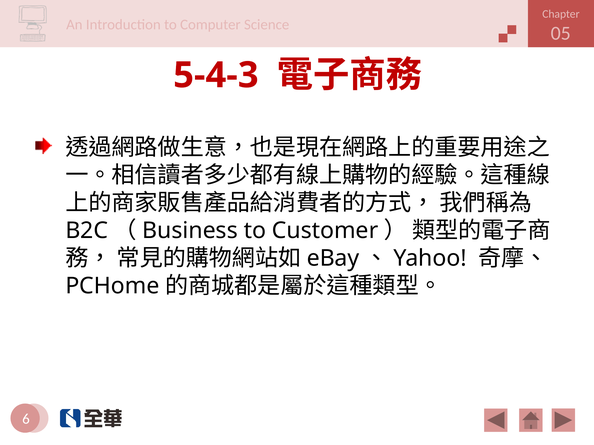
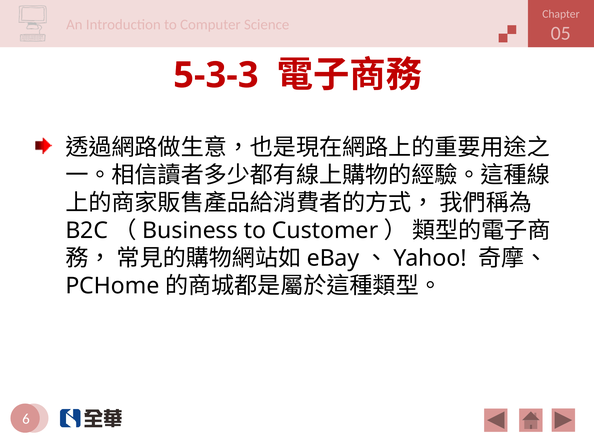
5-4-3: 5-4-3 -> 5-3-3 (216, 75)
